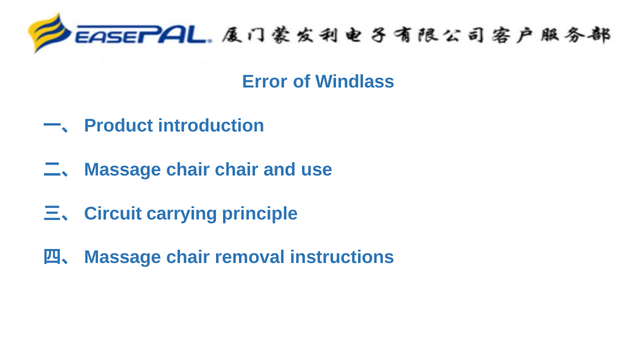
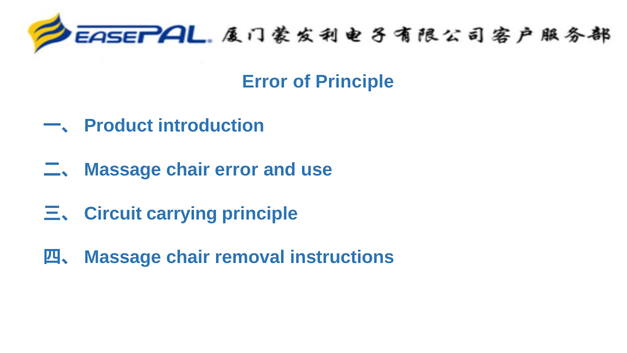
of Windlass: Windlass -> Principle (355, 82)
chair chair: chair -> error (237, 169)
